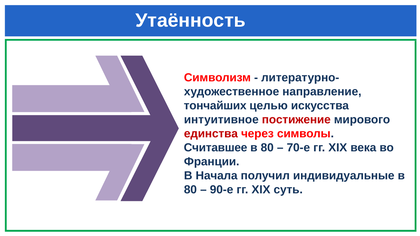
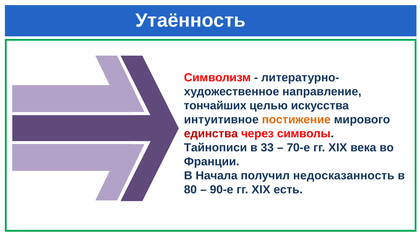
постижение colour: red -> orange (296, 120)
Считавшее: Считавшее -> Тайнописи (215, 148)
80: 80 -> 33 (267, 148)
индивидуальные: индивидуальные -> недосказанность (344, 176)
суть: суть -> есть (288, 190)
